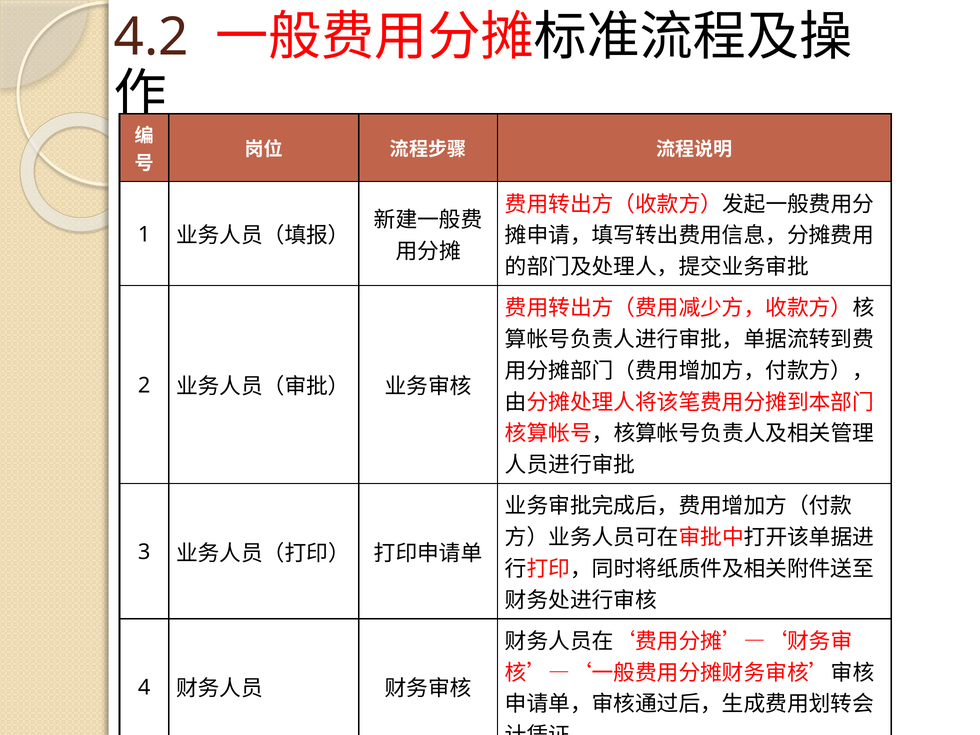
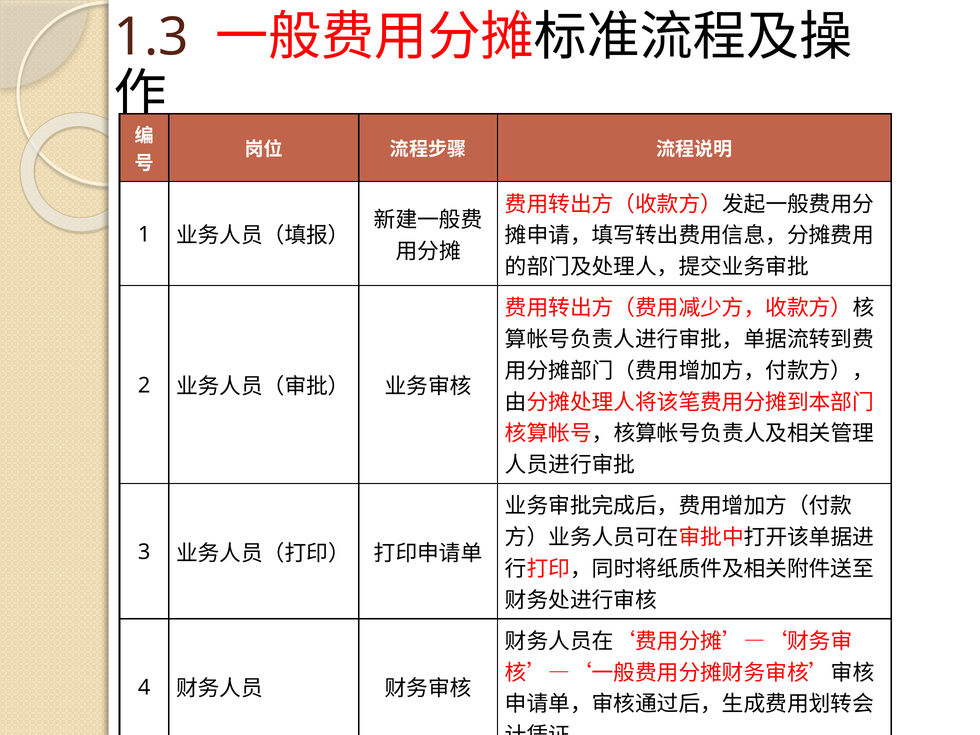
4.2: 4.2 -> 1.3 (151, 37)
